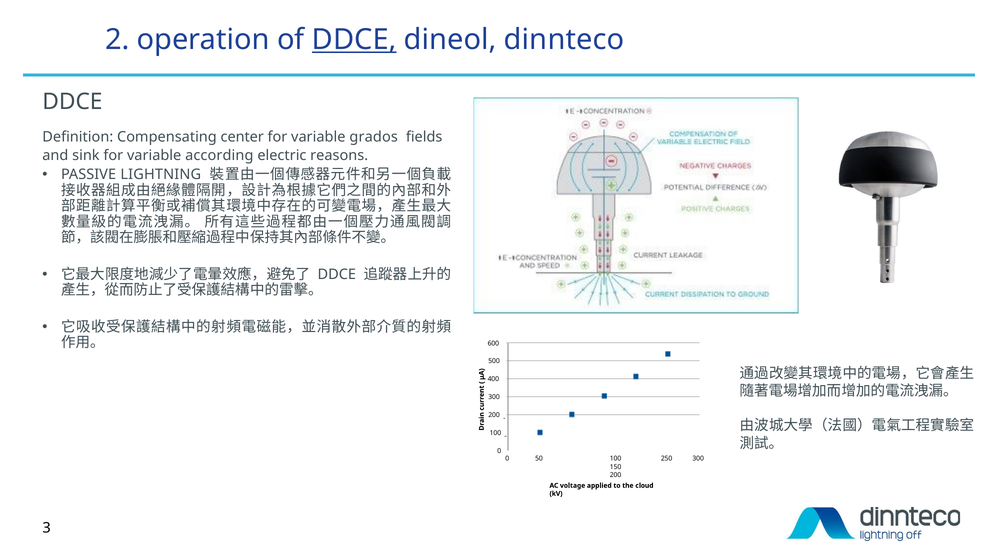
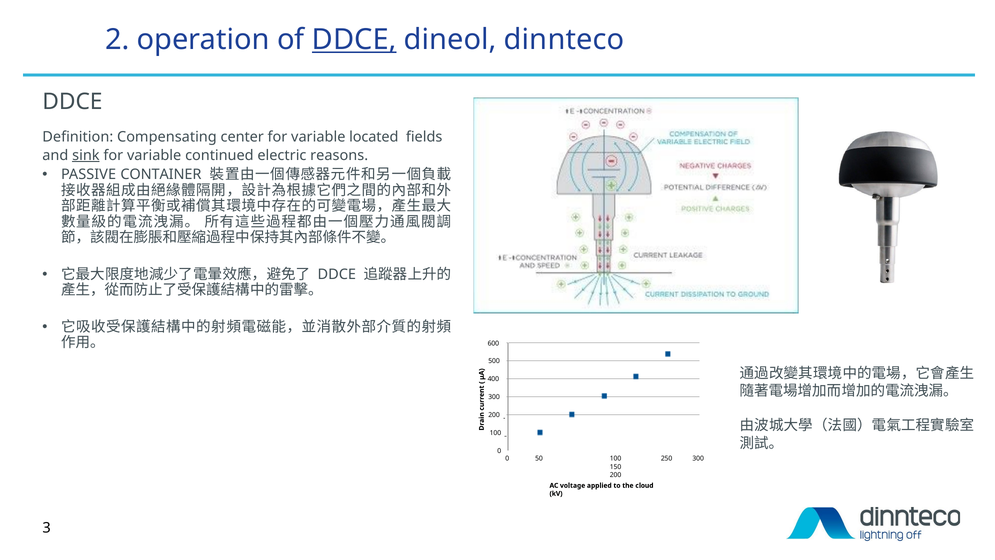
grados: grados -> located (374, 137)
sink underline: none -> present (86, 155)
according: according -> continued (219, 155)
LIGHTNING: LIGHTNING -> CONTAINER (161, 175)
